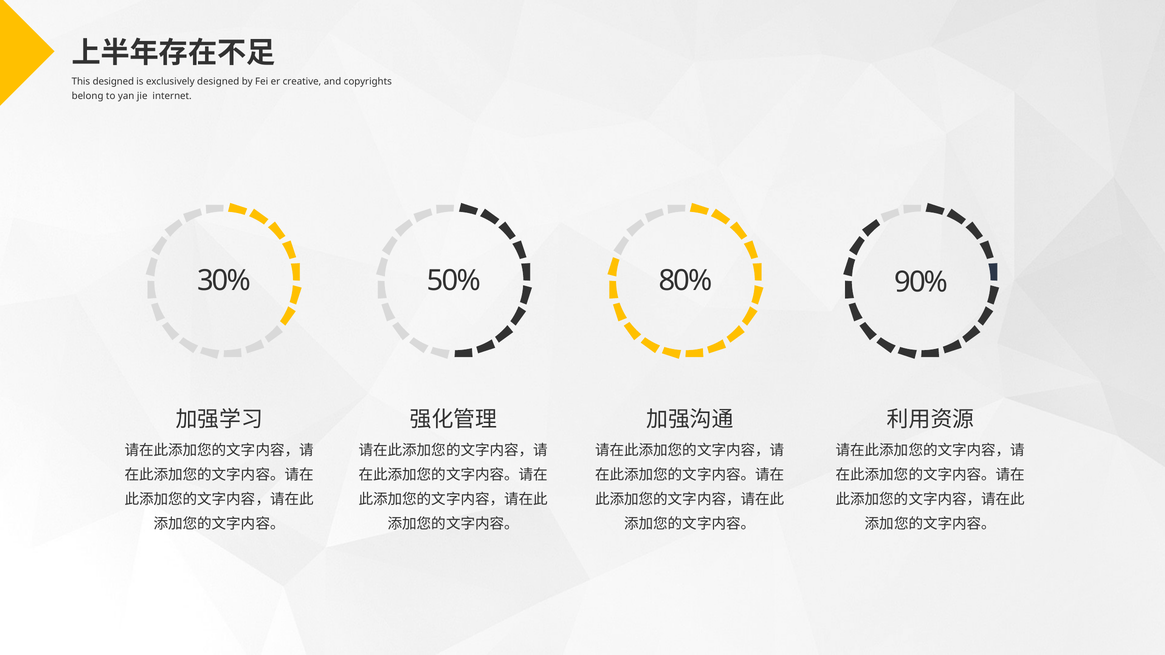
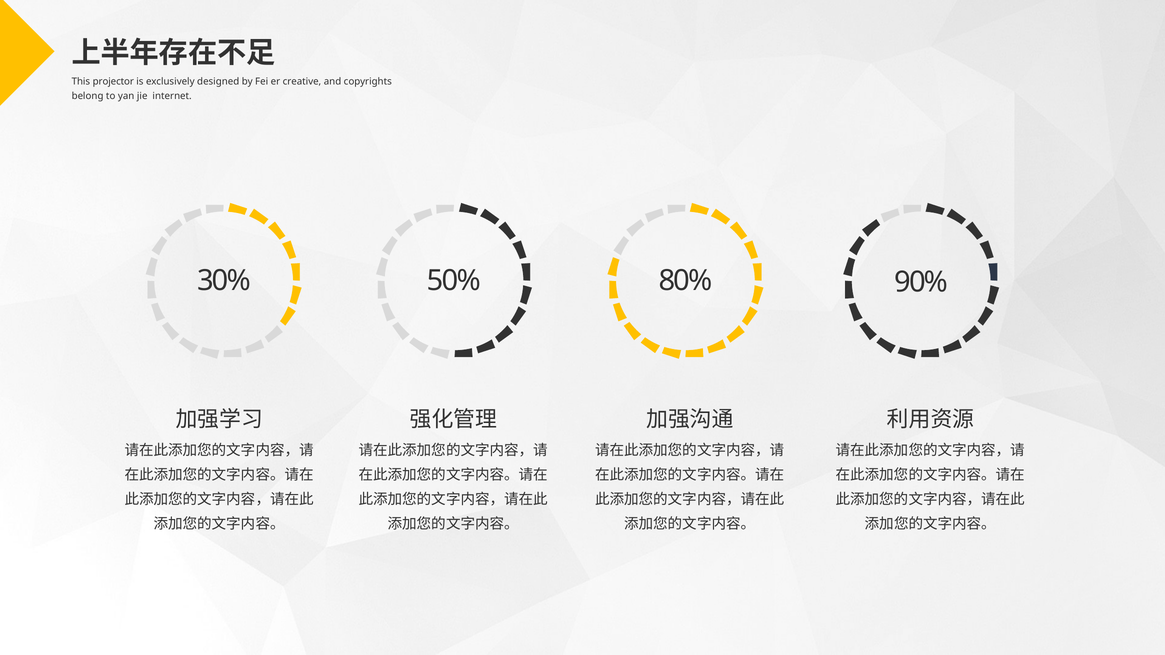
This designed: designed -> projector (113, 82)
